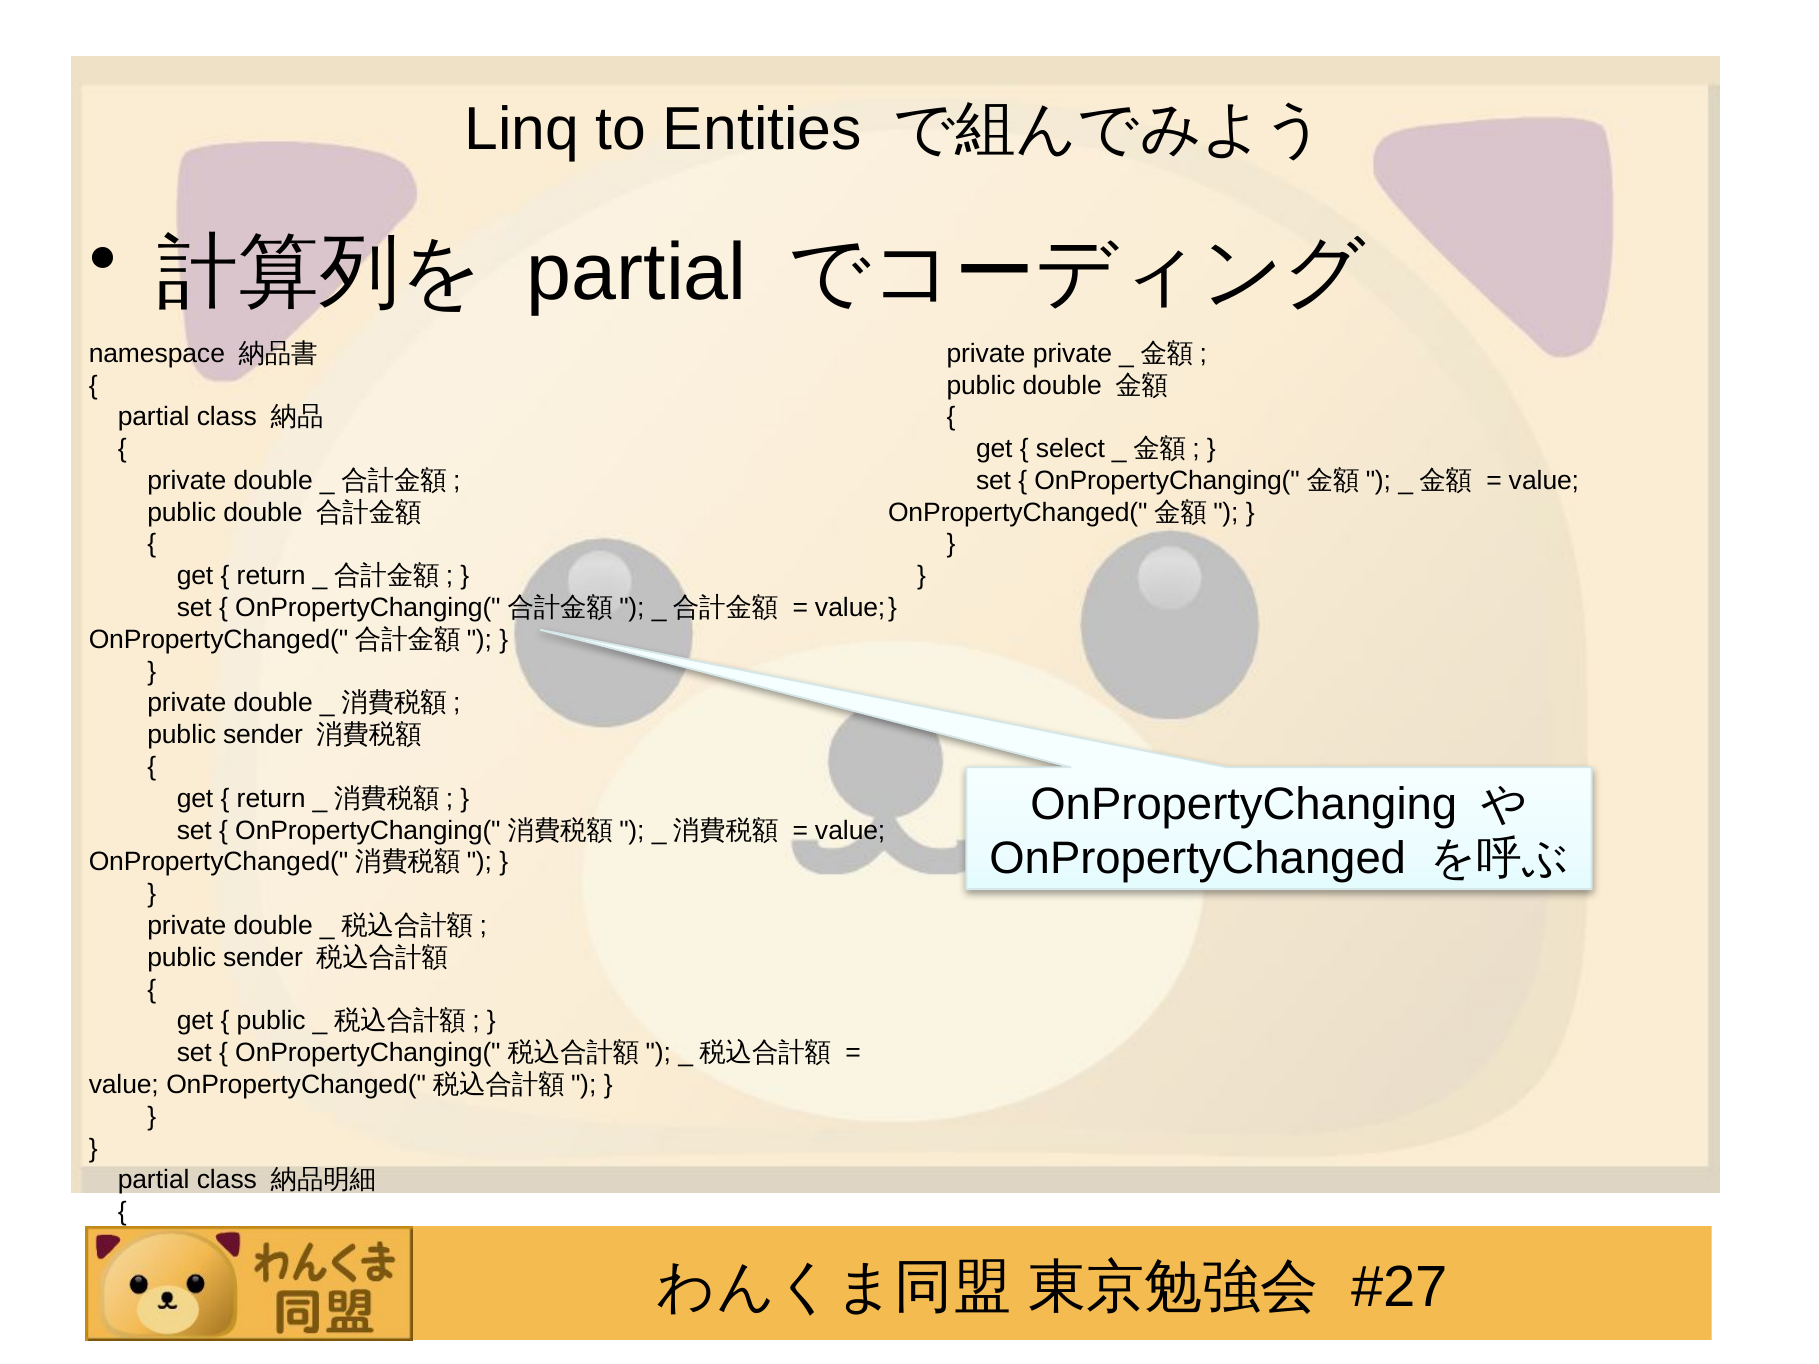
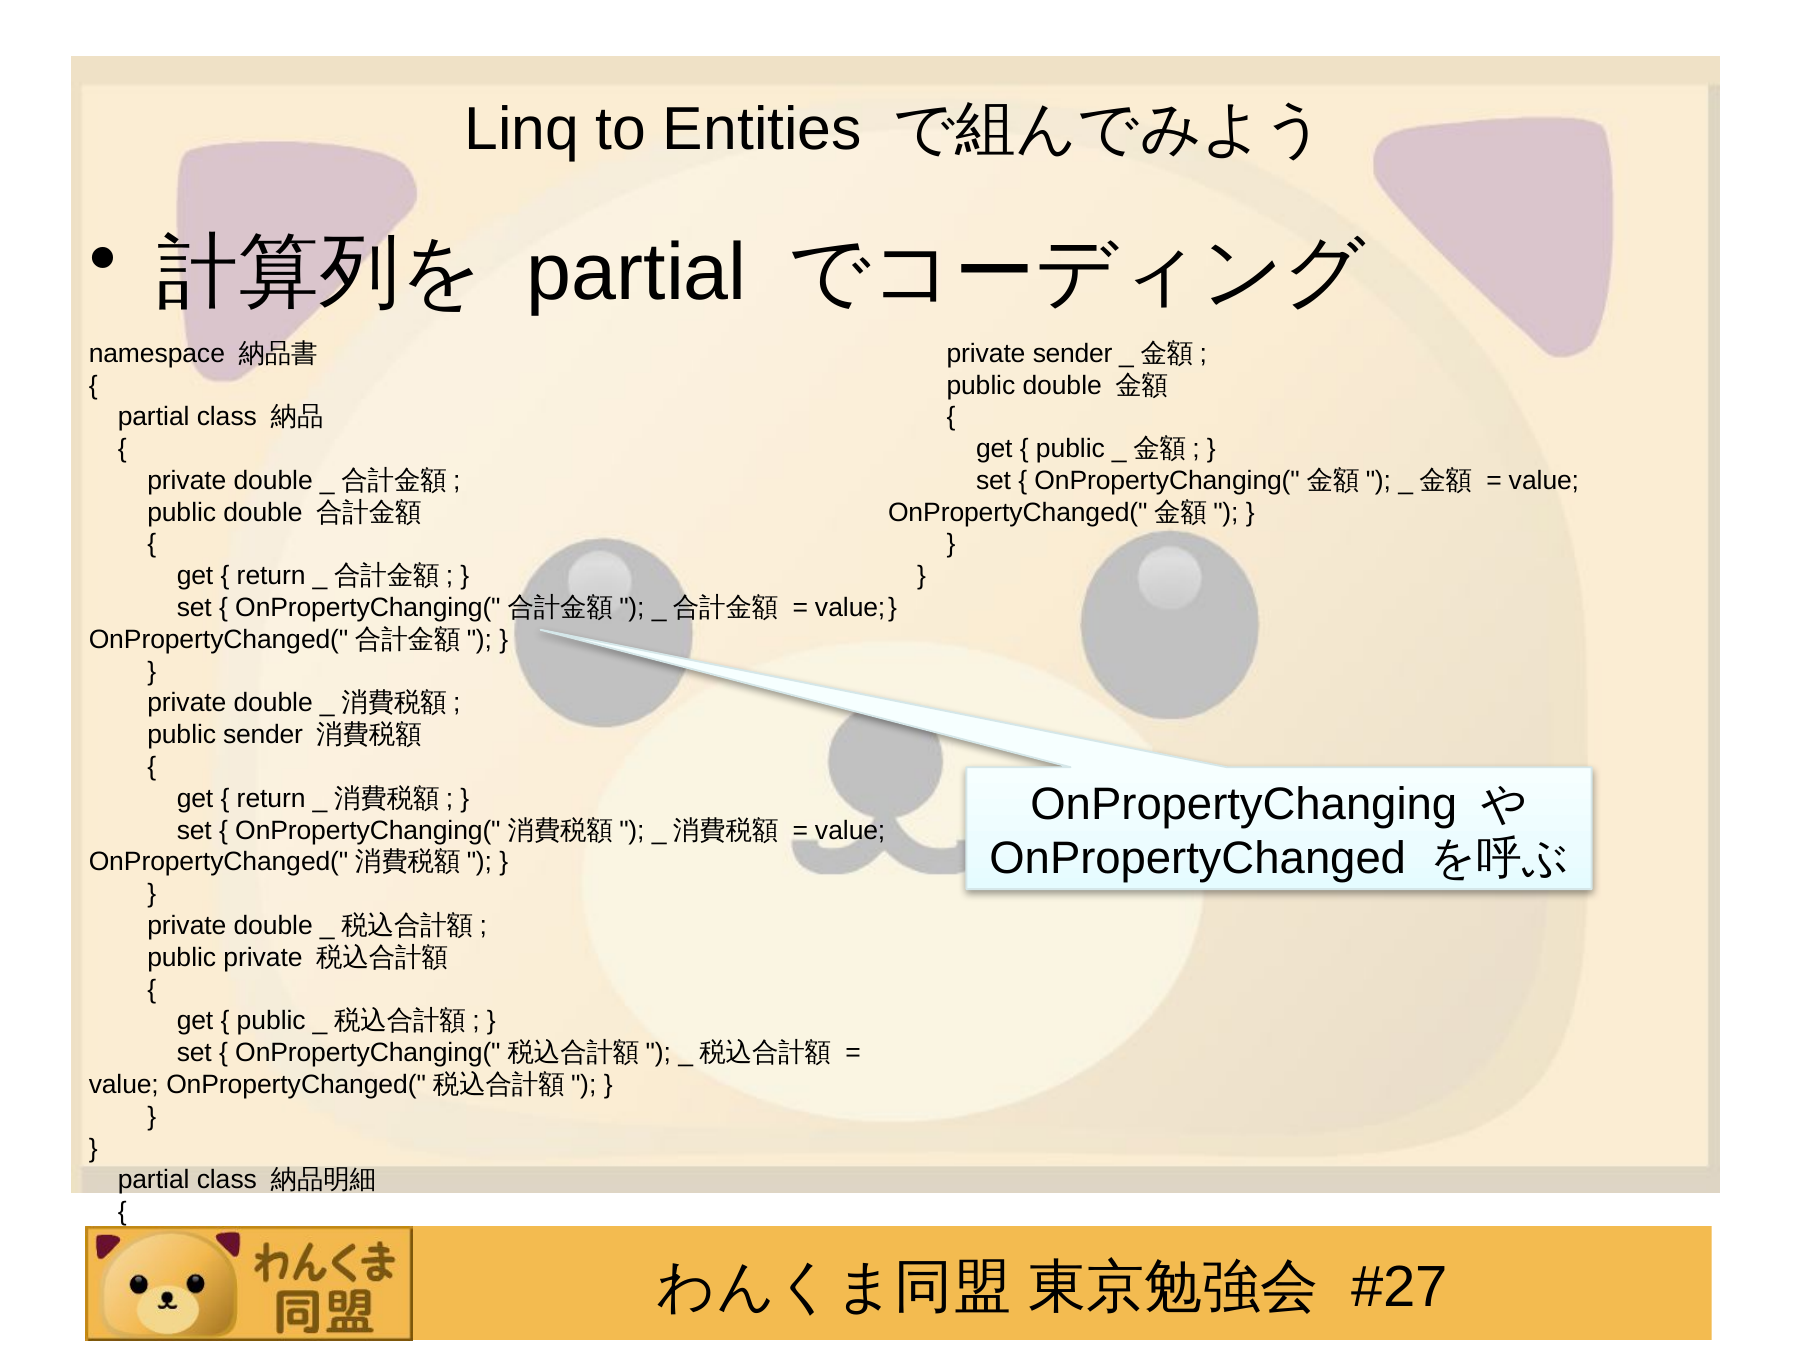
private private: private -> sender (1073, 354)
select: select -> public (1070, 449)
sender: sender -> private (263, 958)
